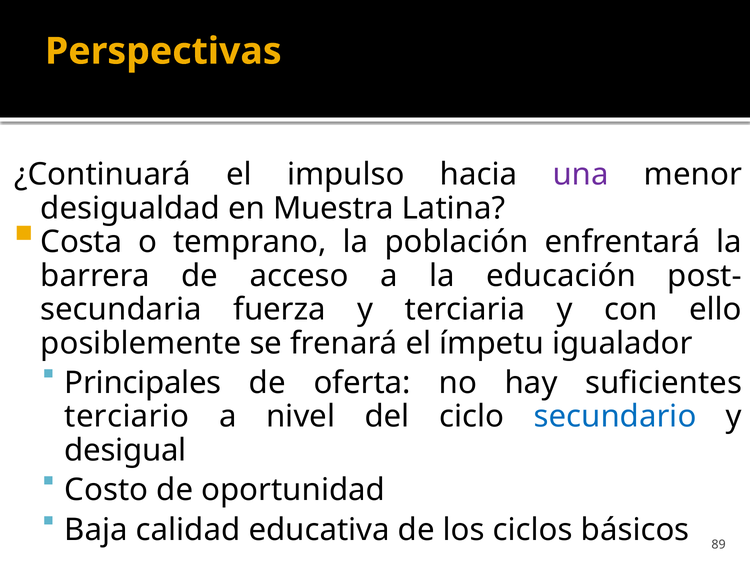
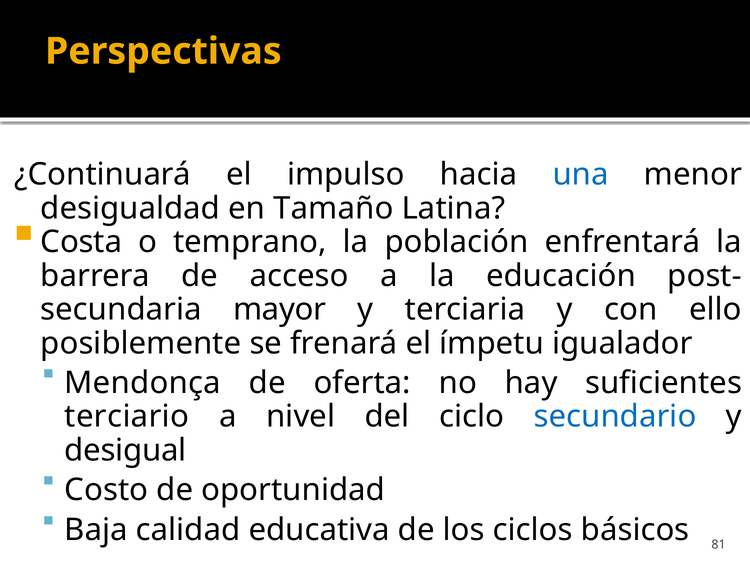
una colour: purple -> blue (581, 175)
Muestra: Muestra -> Tamaño (333, 209)
fuerza: fuerza -> mayor (280, 310)
Principales: Principales -> Mendonça (143, 383)
89: 89 -> 81 (719, 545)
